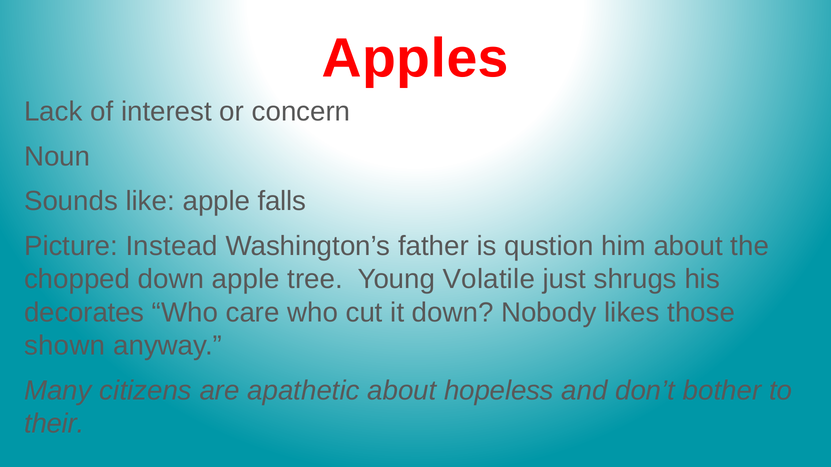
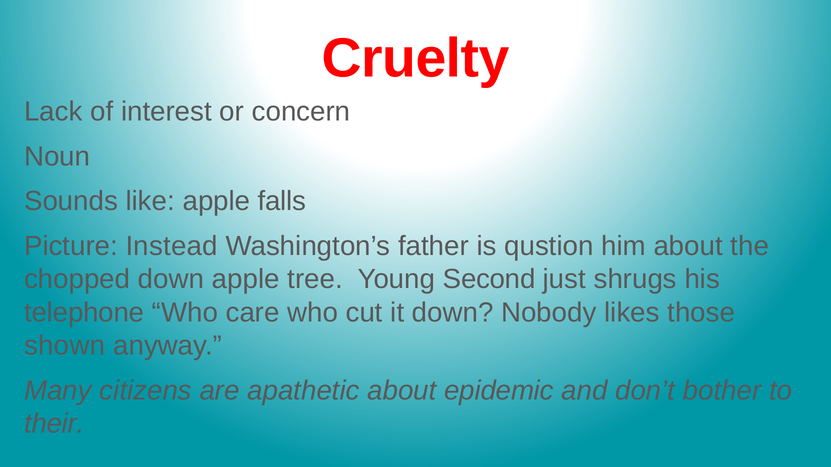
Apples: Apples -> Cruelty (416, 59)
Volatile: Volatile -> Second (489, 280)
decorates: decorates -> telephone (84, 313)
hopeless: hopeless -> epidemic (499, 391)
